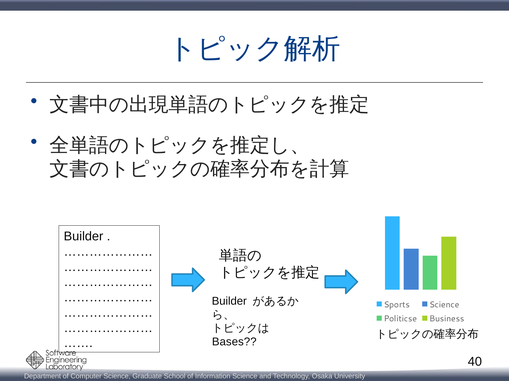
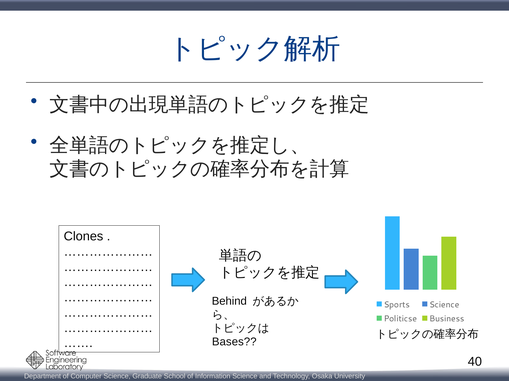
Builder: Builder -> Clones (84, 237)
Builder: Builder -> Behind (229, 302)
